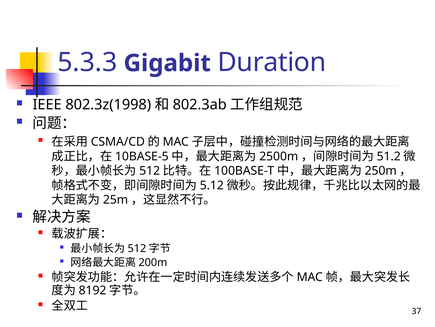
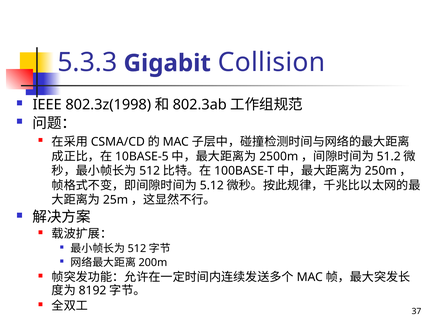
Duration: Duration -> Collision (272, 62)
